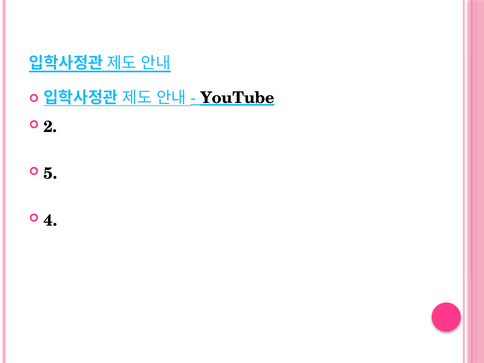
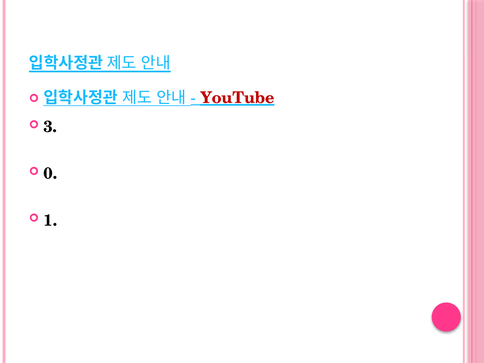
YouTube colour: black -> red (237, 98)
2: 2 -> 3 (50, 127)
5: 5 -> 0 (50, 174)
4: 4 -> 1 (50, 220)
